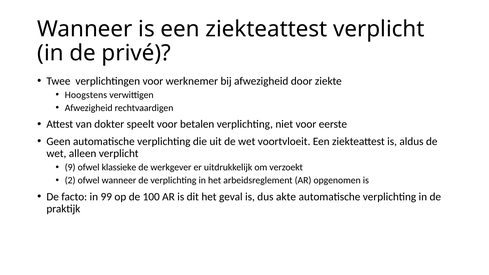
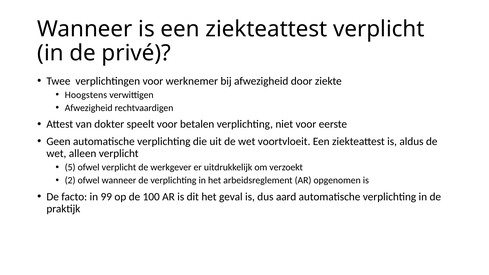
9: 9 -> 5 (70, 167)
ofwel klassieke: klassieke -> verplicht (119, 167)
akte: akte -> aard (286, 197)
